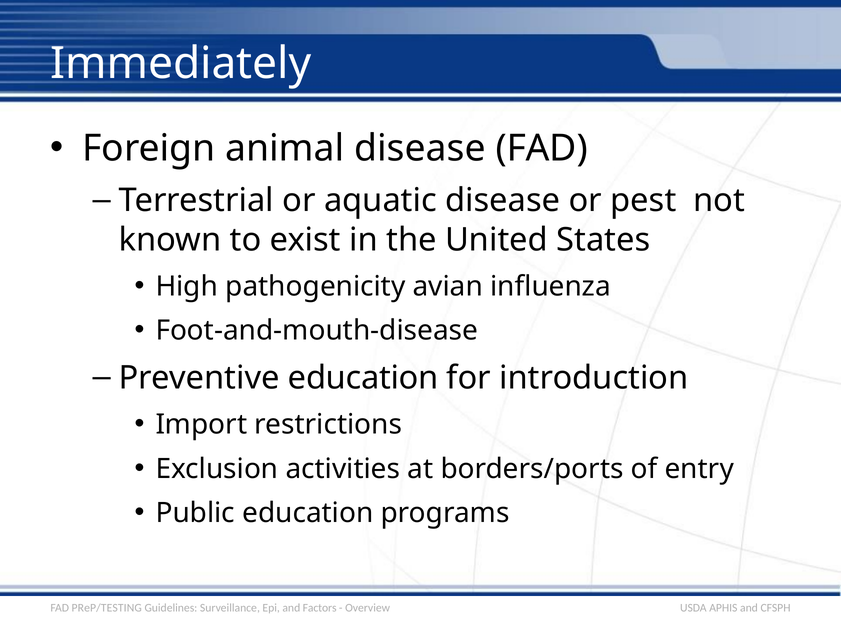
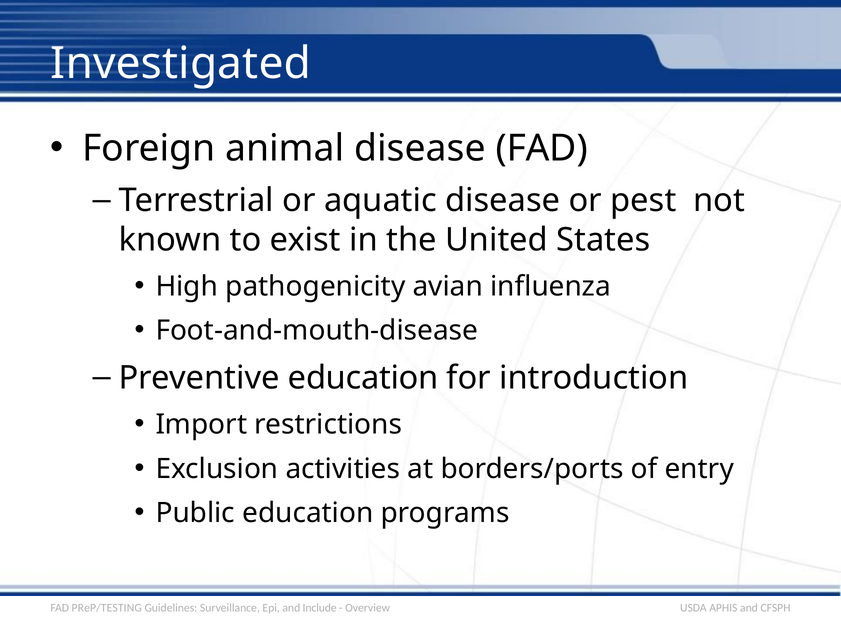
Immediately: Immediately -> Investigated (181, 63)
Factors: Factors -> Include (320, 608)
